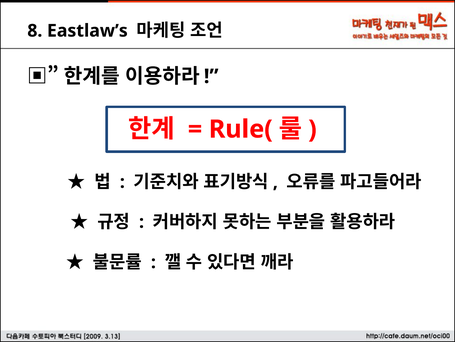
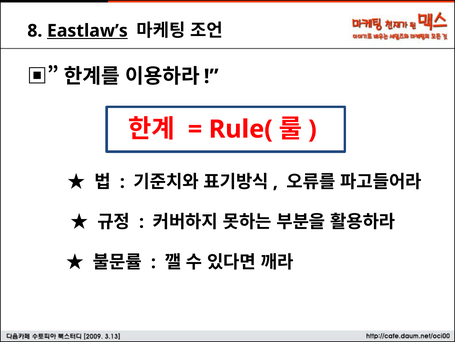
Eastlaw’s underline: none -> present (87, 31)
